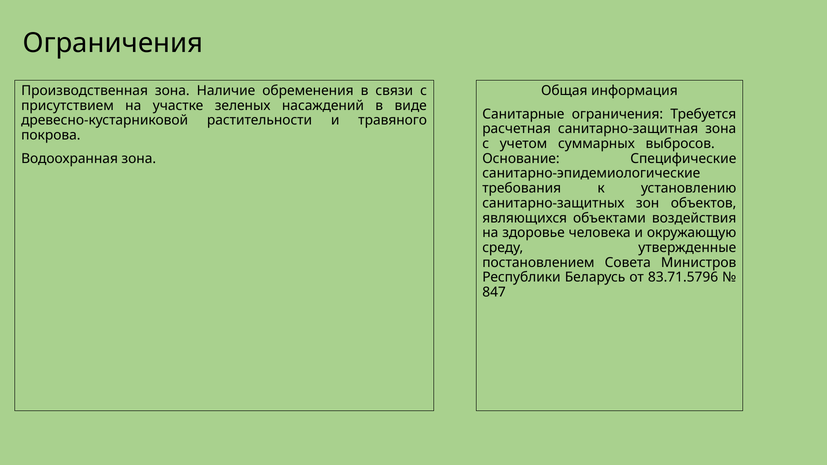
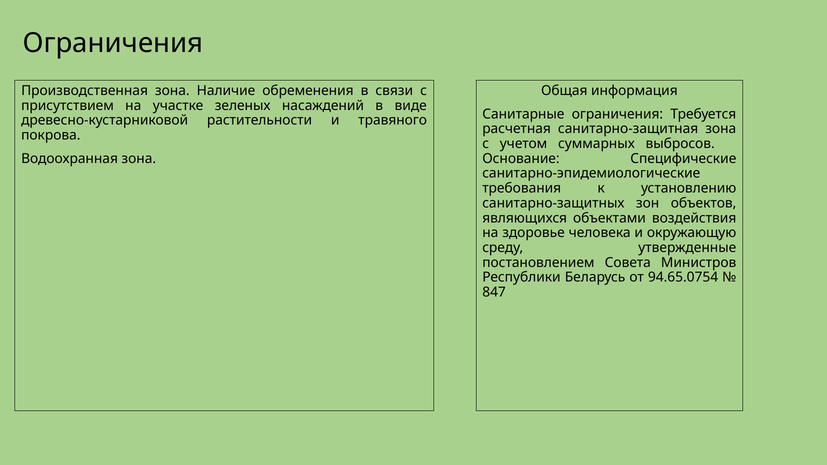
83.71.5796: 83.71.5796 -> 94.65.0754 (683, 277)
